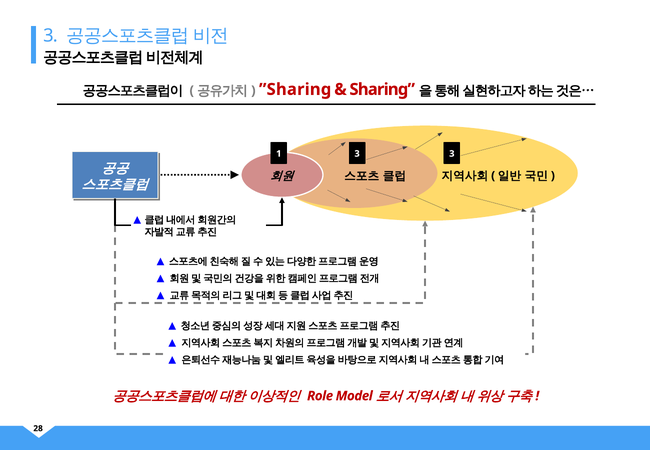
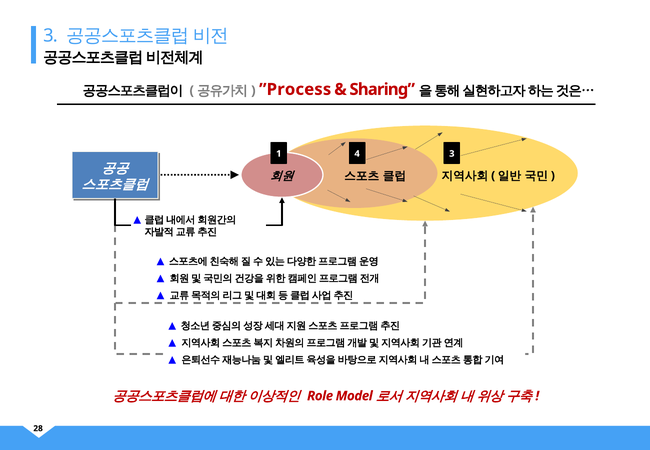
”Sharing: ”Sharing -> ”Process (295, 89)
1 3: 3 -> 4 (357, 154)
